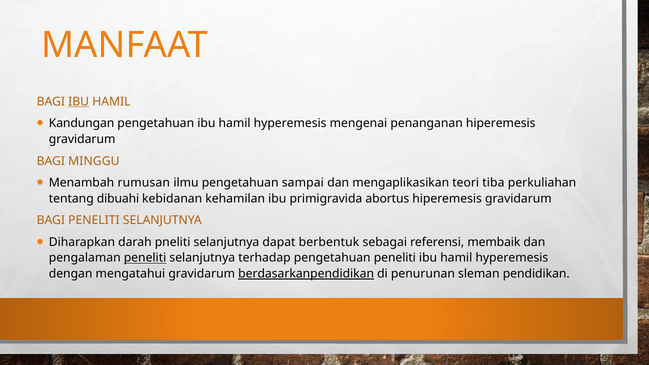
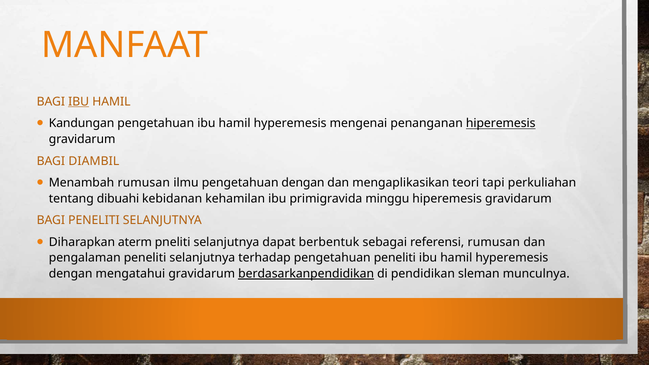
hiperemesis underline: none -> present (501, 123)
MINGGU: MINGGU -> DIAMBIL (94, 161)
pengetahuan sampai: sampai -> dengan (303, 183)
tiba: tiba -> tapi (493, 183)
abortus: abortus -> minggu (387, 199)
darah: darah -> aterm (135, 242)
referensi membaik: membaik -> rumusan (494, 242)
peneliti underline: present -> none (145, 258)
penurunan: penurunan -> pendidikan (423, 274)
pendidikan: pendidikan -> munculnya (536, 274)
